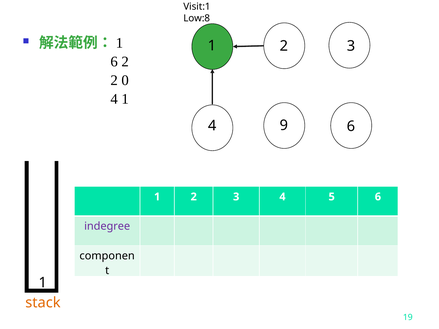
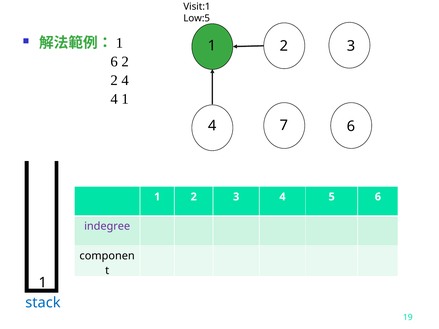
Low:8: Low:8 -> Low:5 (197, 18)
2 0: 0 -> 4 (125, 80)
9: 9 -> 7 (284, 126)
stack colour: orange -> blue (43, 303)
